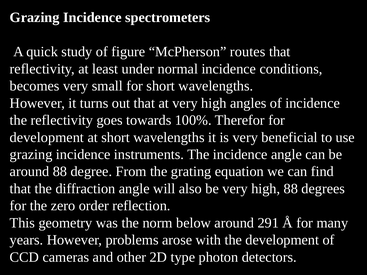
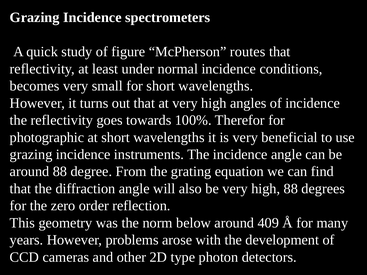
development: development -> photographic (47, 137)
291: 291 -> 409 (268, 223)
